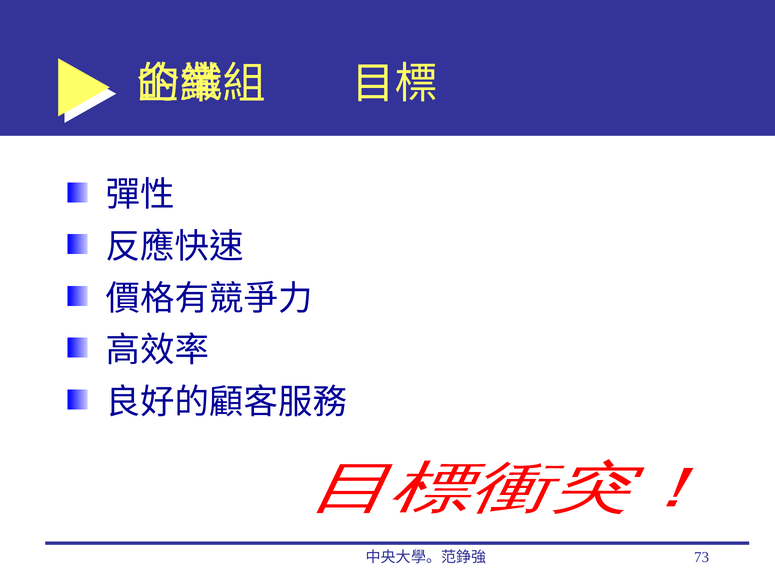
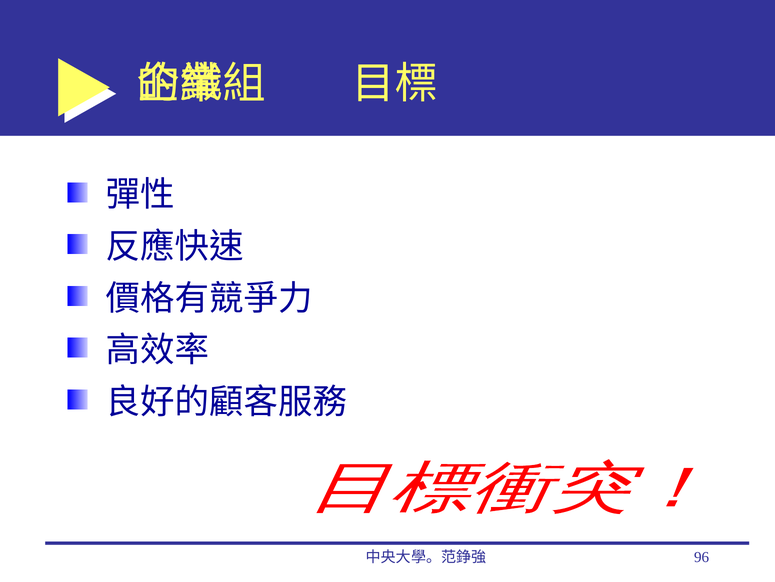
73: 73 -> 96 (702, 556)
